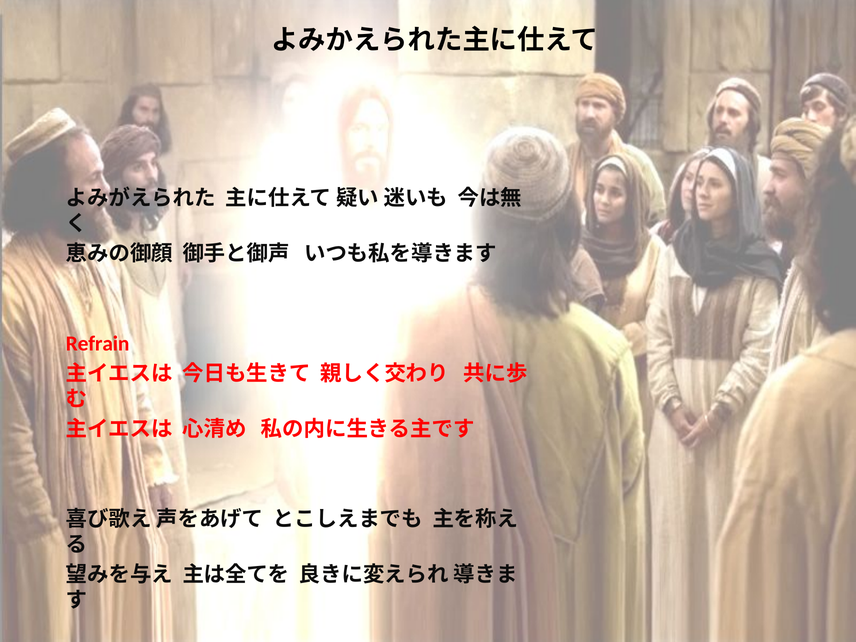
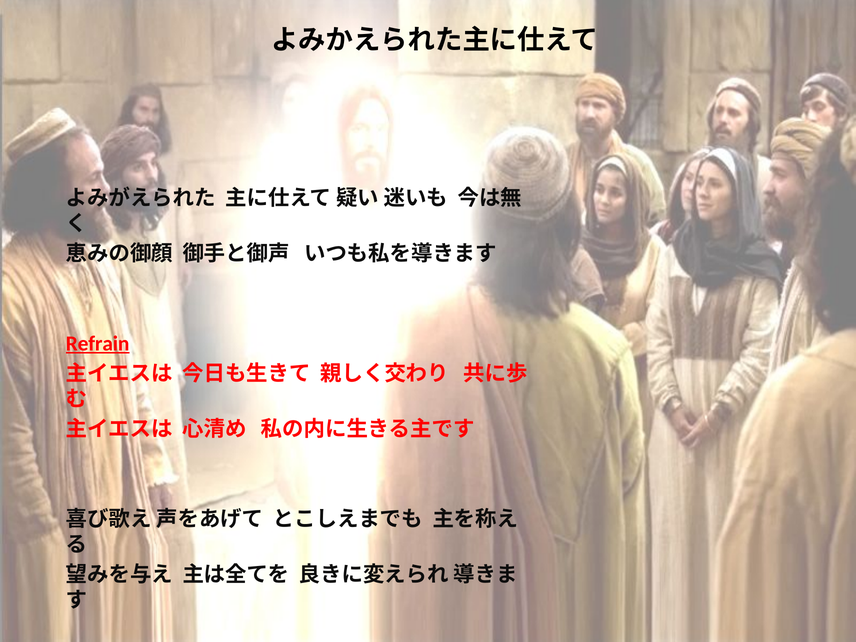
Refrain underline: none -> present (98, 344)
